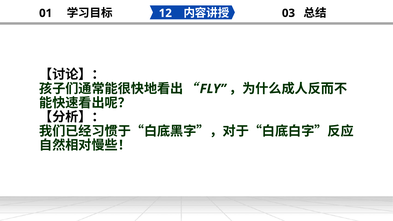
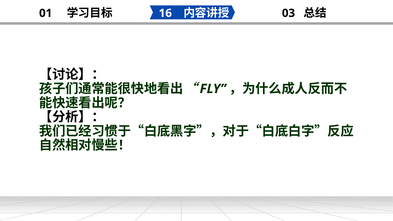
12: 12 -> 16 (165, 13)
